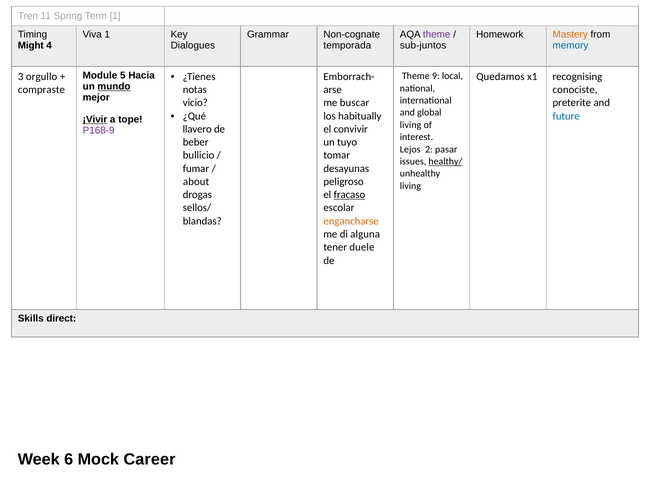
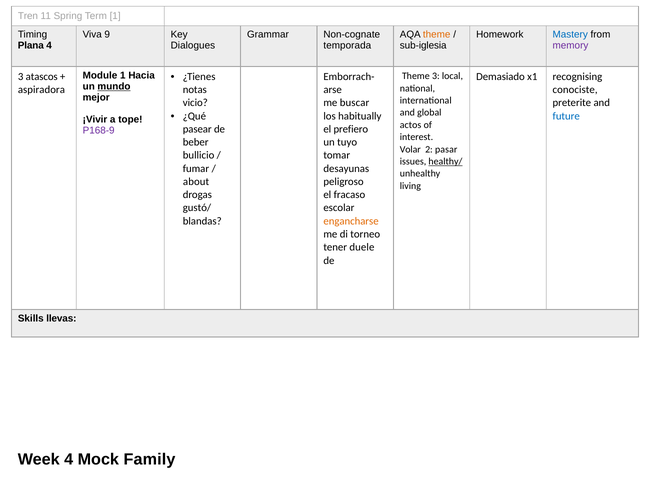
Viva 1: 1 -> 9 (107, 35)
theme colour: purple -> orange (437, 35)
Mastery colour: orange -> blue (570, 35)
Might: Might -> Plana (31, 46)
sub-juntos: sub-juntos -> sub-iglesia (423, 46)
memory colour: blue -> purple (570, 46)
Module 5: 5 -> 1 (123, 76)
Theme 9: 9 -> 3 (436, 76)
orgullo: orgullo -> atascos (42, 77)
Quedamos: Quedamos -> Demasiado (500, 77)
compraste: compraste -> aspiradora (41, 90)
¡Vivir underline: present -> none (95, 120)
living: living -> actos (411, 125)
llavero: llavero -> pasear (197, 129)
convivir: convivir -> prefiero (351, 129)
Lejos: Lejos -> Volar (410, 149)
fracaso underline: present -> none (349, 195)
sellos/: sellos/ -> gustó/ (197, 208)
alguna: alguna -> torneo (365, 234)
direct: direct -> llevas (61, 319)
Week 6: 6 -> 4 (69, 459)
Career: Career -> Family (149, 459)
